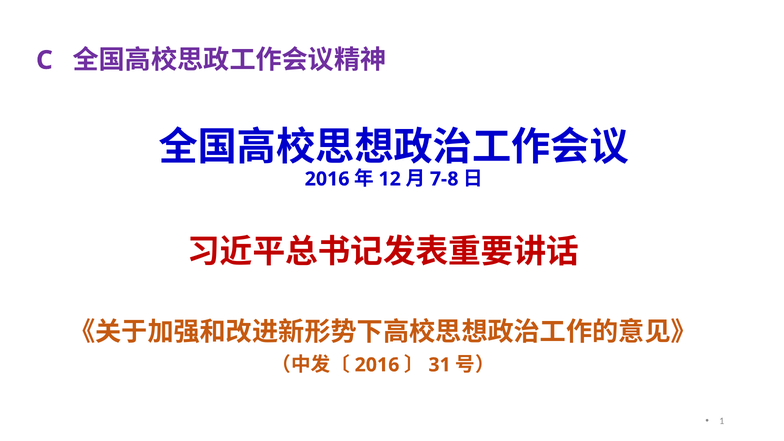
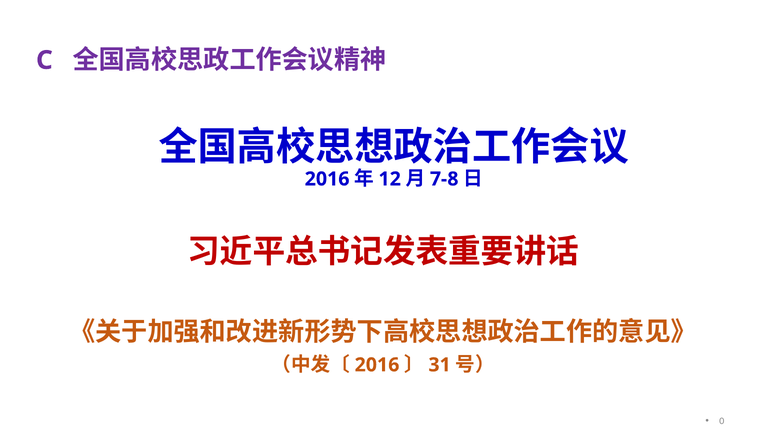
1: 1 -> 0 (722, 421)
